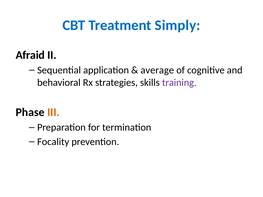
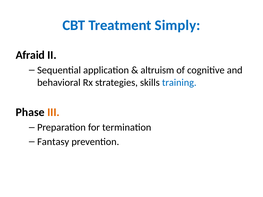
average: average -> altruism (157, 70)
training colour: purple -> blue (179, 83)
Focality: Focality -> Fantasy (53, 142)
